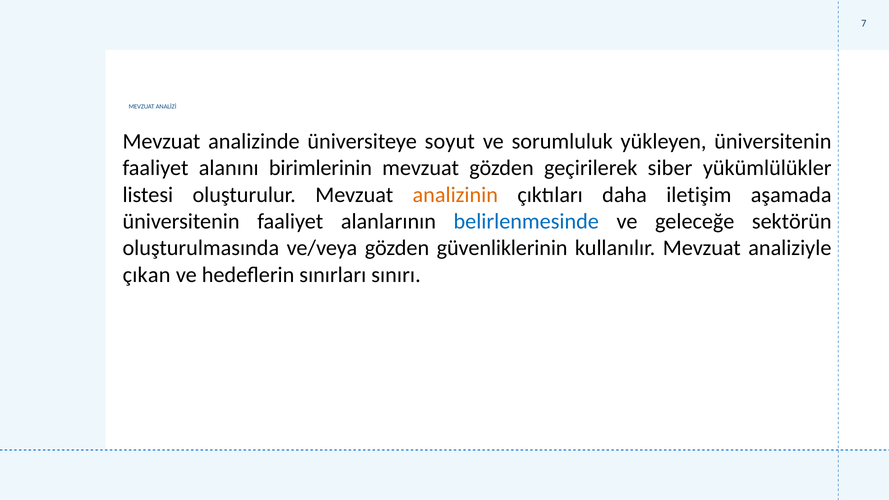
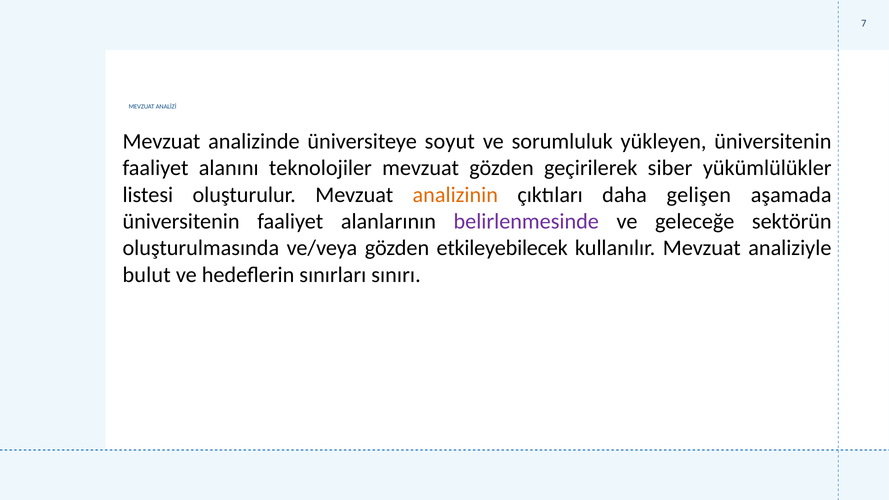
birimlerinin: birimlerinin -> teknolojiler (320, 168)
iletişim: iletişim -> gelişen (699, 195)
belirlenmesinde colour: blue -> purple (526, 222)
güvenliklerinin: güvenliklerinin -> etkileyebilecek (502, 248)
çıkan: çıkan -> bulut (147, 275)
